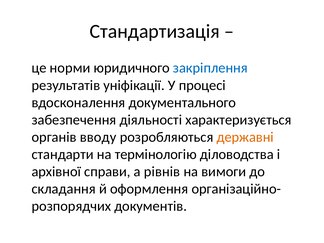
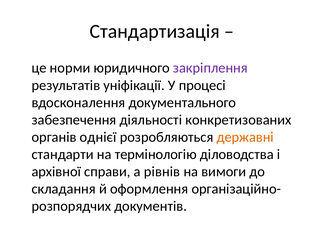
закріплення colour: blue -> purple (210, 68)
характеризується: характеризується -> конкретизованих (238, 120)
вводу: вводу -> однієї (98, 137)
